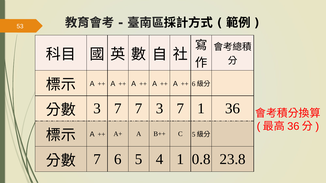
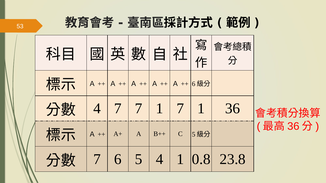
3: 3 -> 4 (97, 109)
7 7 3: 3 -> 1 (160, 109)
